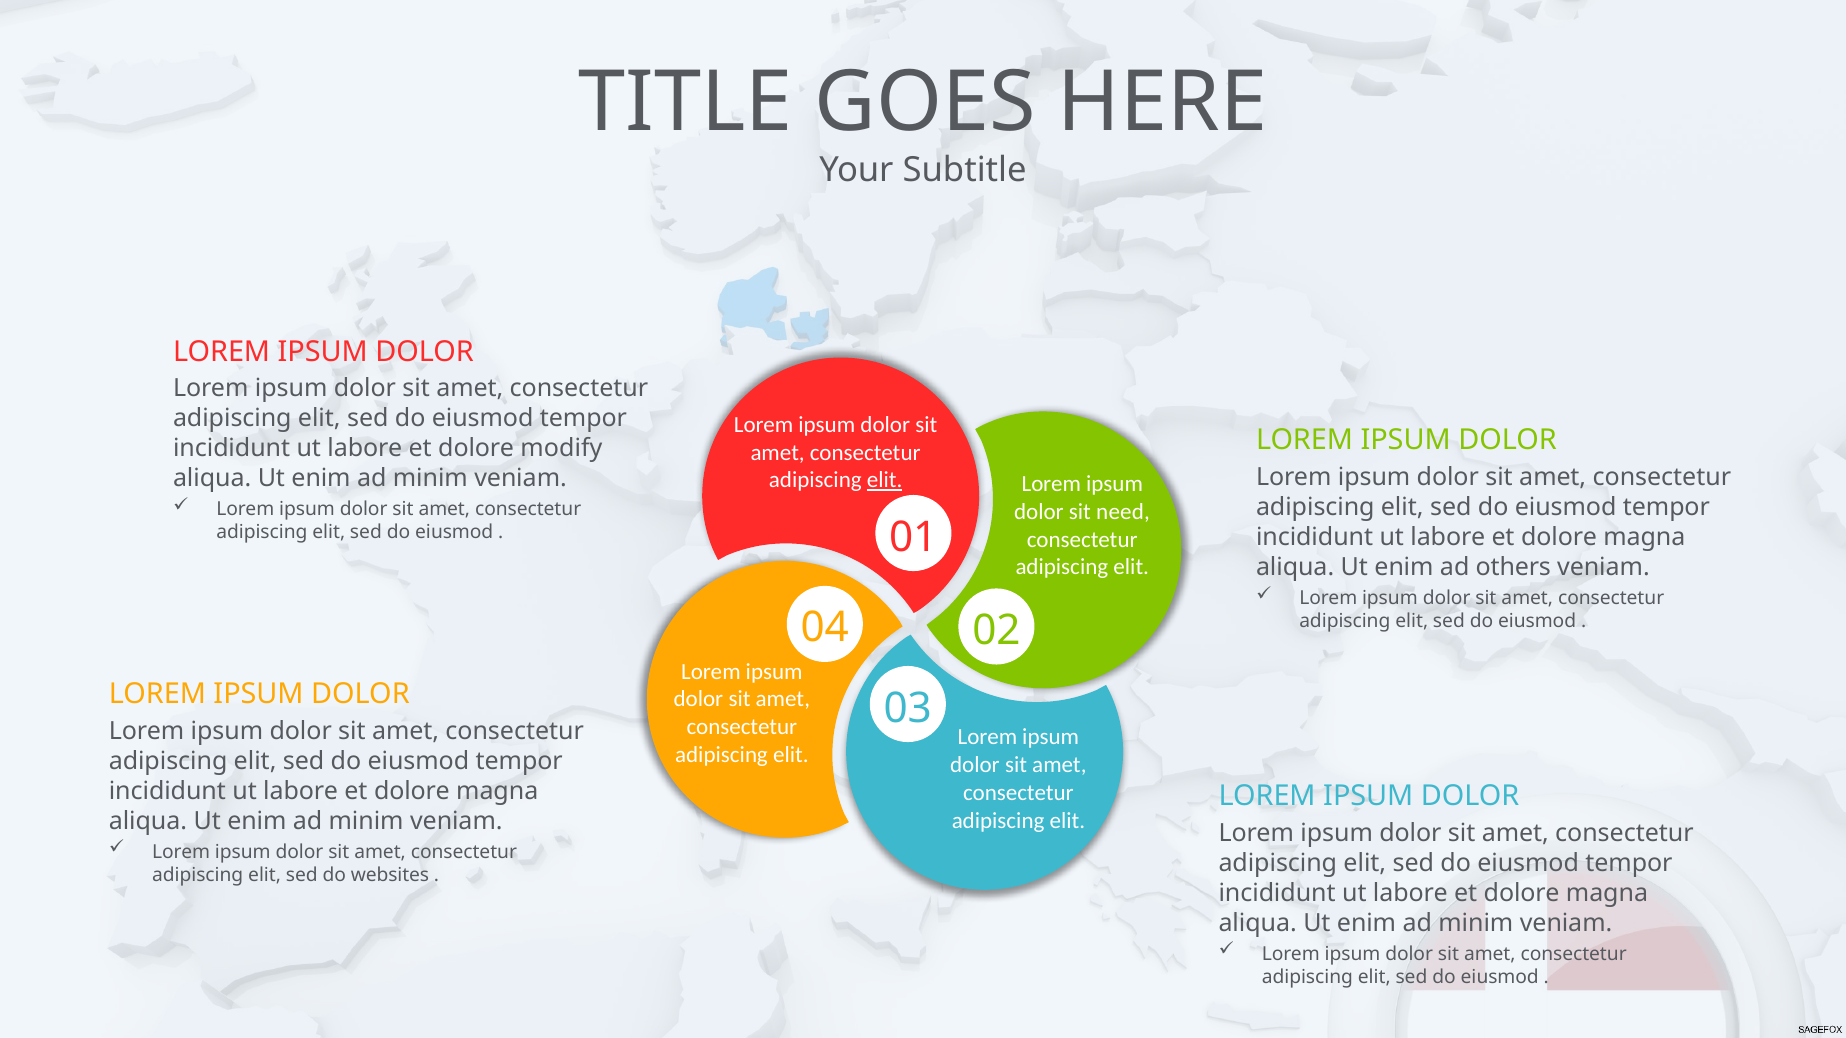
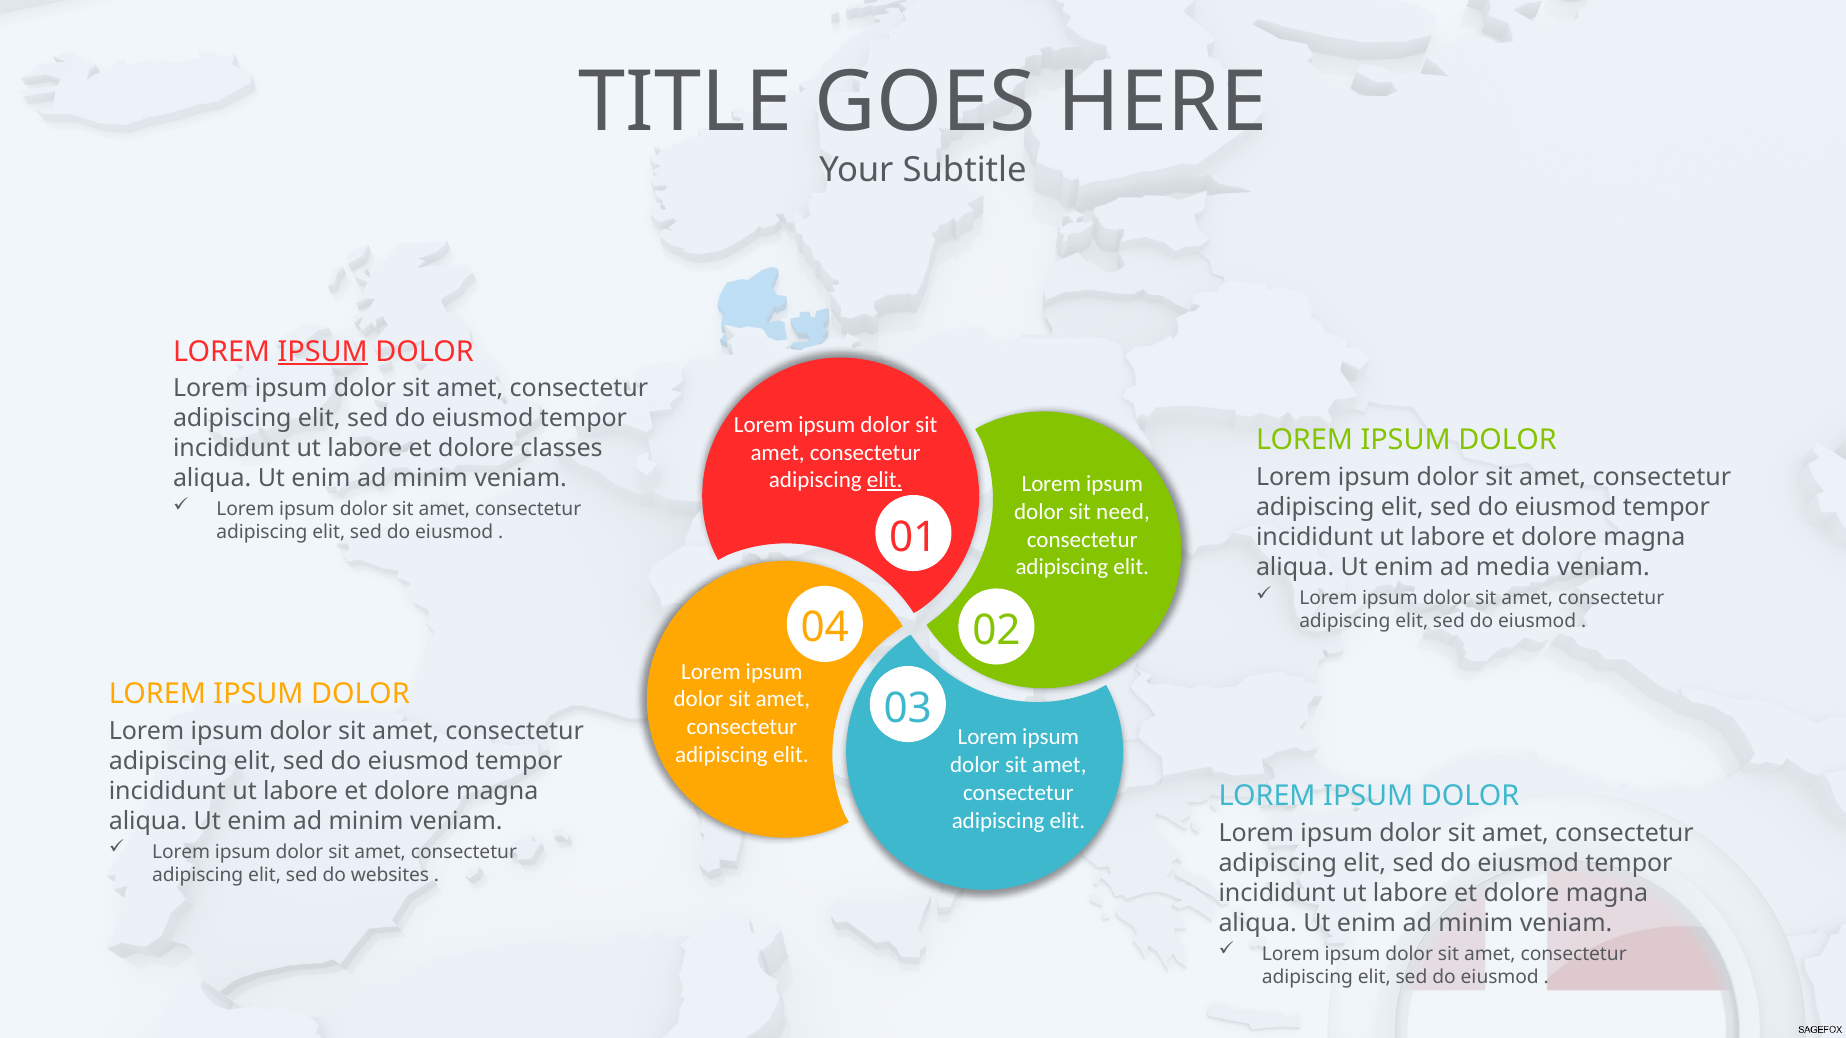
IPSUM underline: none -> present (323, 352)
modify: modify -> classes (562, 449)
others: others -> media (1513, 567)
